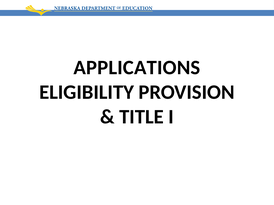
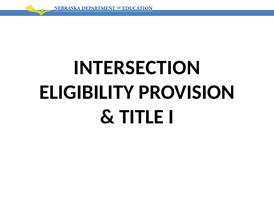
APPLICATIONS: APPLICATIONS -> INTERSECTION (137, 68)
